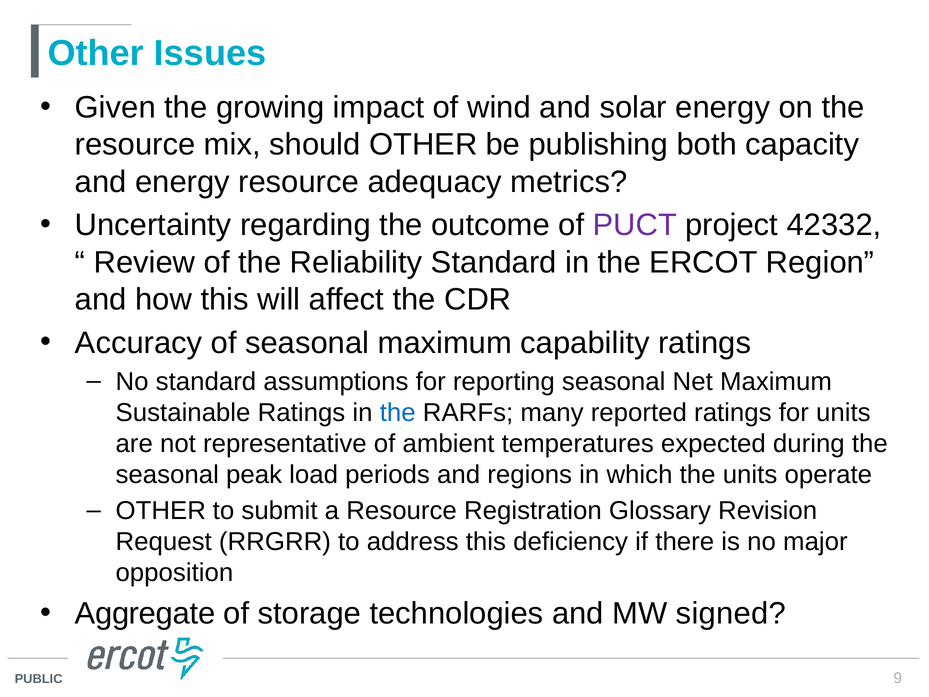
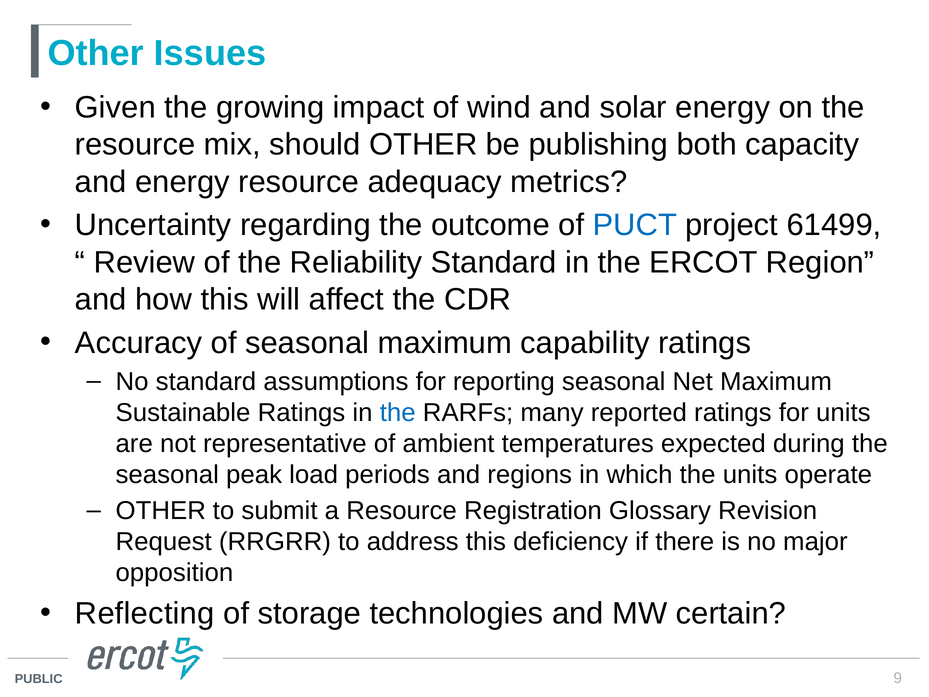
PUCT colour: purple -> blue (635, 225)
42332: 42332 -> 61499 (834, 225)
Aggregate: Aggregate -> Reflecting (145, 613)
signed: signed -> certain (731, 613)
